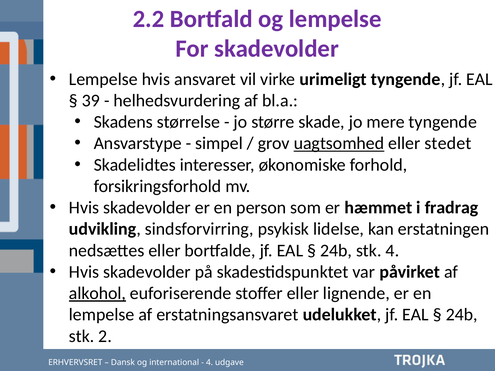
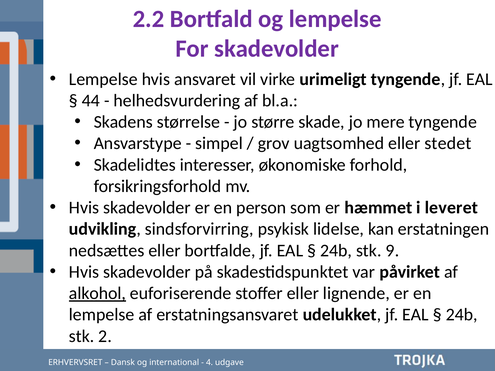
39: 39 -> 44 (91, 101)
uagtsomhed underline: present -> none (339, 143)
fradrag: fradrag -> leveret (451, 208)
stk 4: 4 -> 9 (392, 251)
